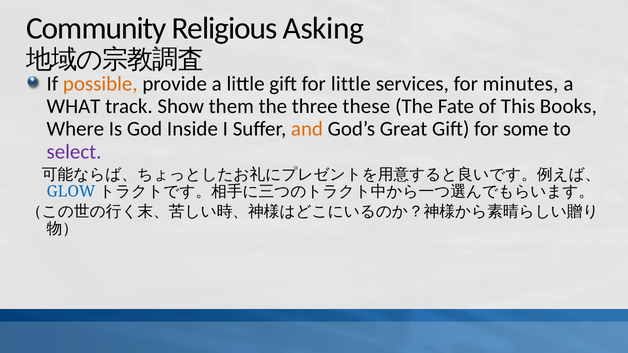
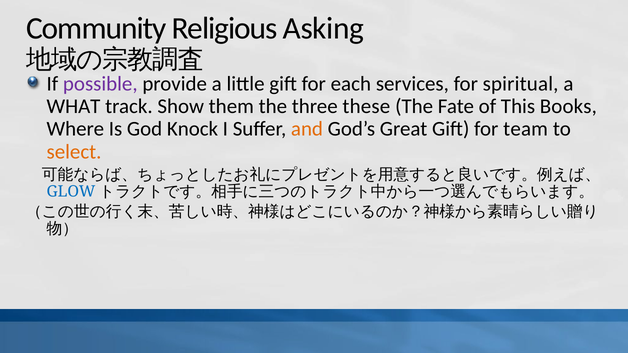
possible colour: orange -> purple (100, 84)
for little: little -> each (351, 84)
minutes: minutes -> spiritual (521, 84)
Inside: Inside -> Knock (193, 129)
some: some -> team (526, 129)
select colour: purple -> orange (74, 152)
